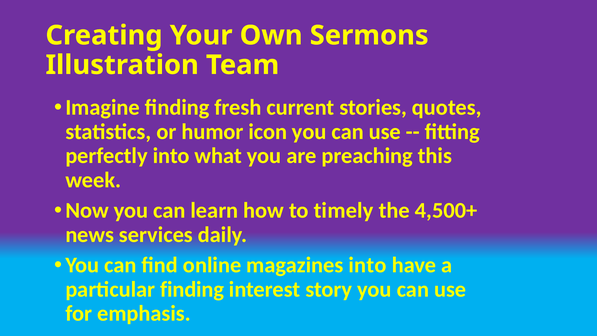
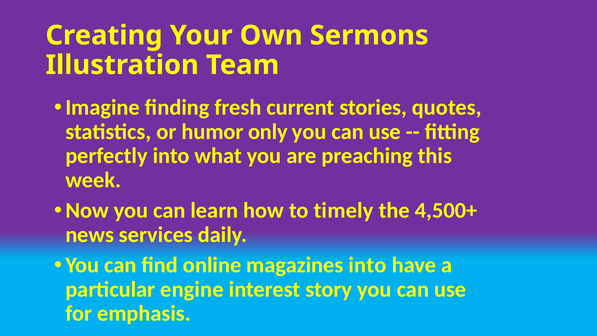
icon: icon -> only (268, 132)
particular finding: finding -> engine (192, 289)
